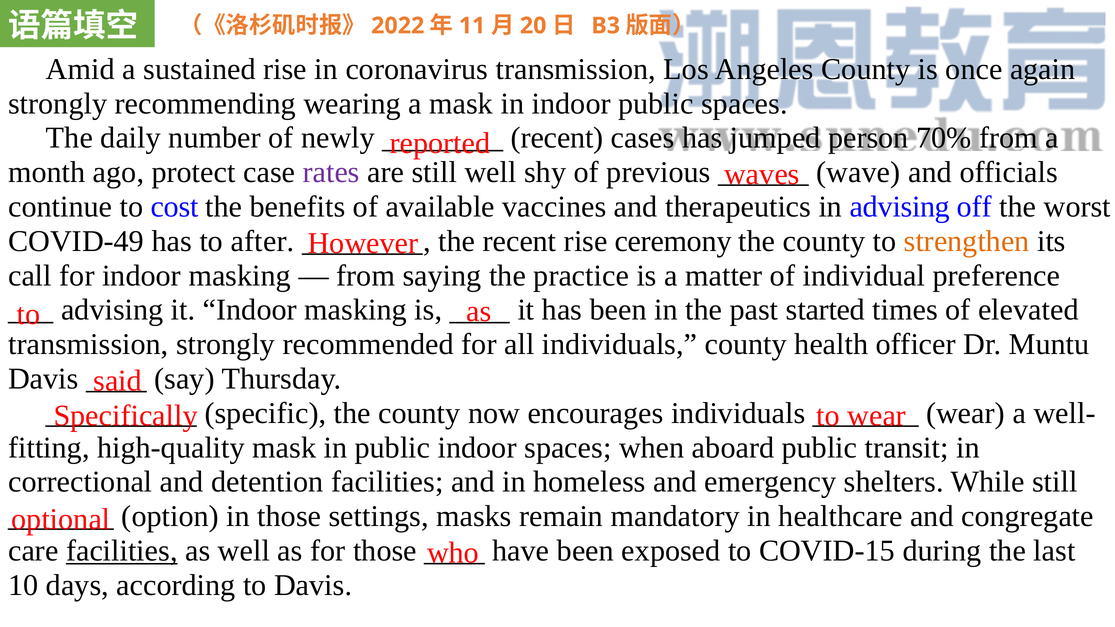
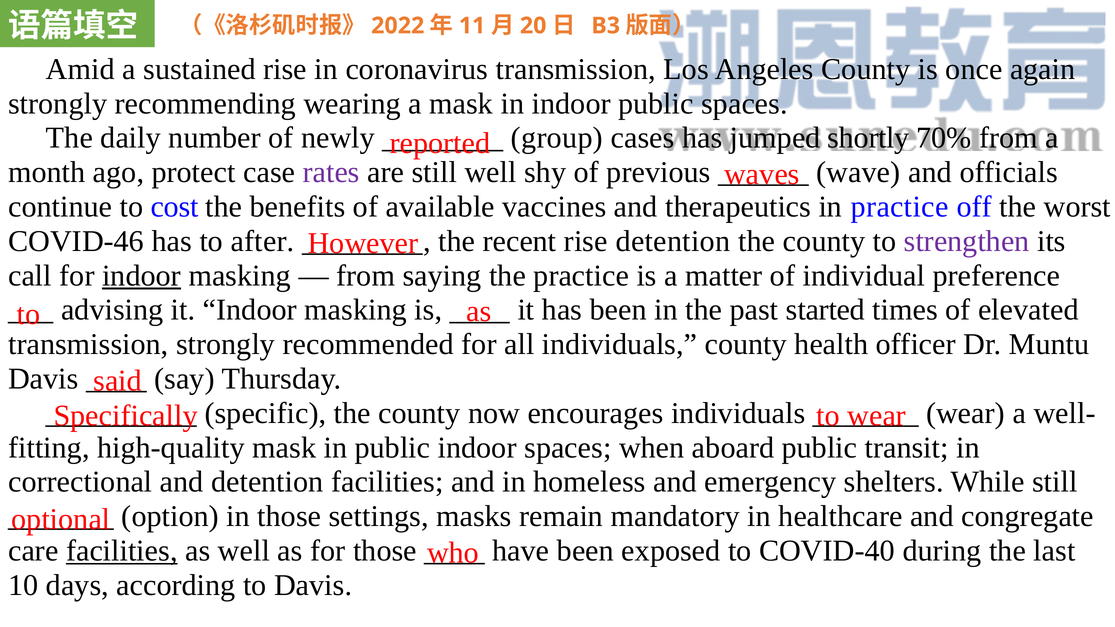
recent: recent -> group (557, 138)
person: person -> shortly (868, 138)
in advising: advising -> practice (900, 207)
COVID-49: COVID-49 -> COVID-46 (76, 241)
rise ceremony: ceremony -> detention (673, 241)
strengthen colour: orange -> purple (967, 241)
indoor underline: none -> present (142, 276)
COVID-15: COVID-15 -> COVID-40 (827, 551)
